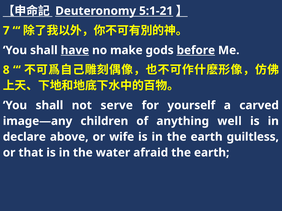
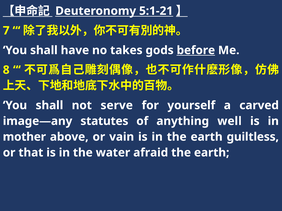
have underline: present -> none (75, 50)
make: make -> takes (126, 50)
children: children -> statutes (104, 121)
declare: declare -> mother (24, 137)
wife: wife -> vain (122, 137)
